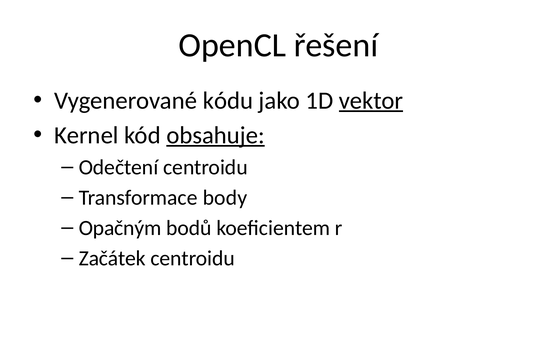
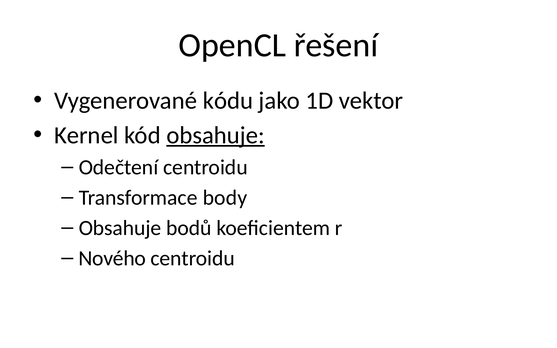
vektor underline: present -> none (371, 101)
Opačným: Opačným -> Obsahuje (120, 228)
Začátek: Začátek -> Nového (112, 258)
